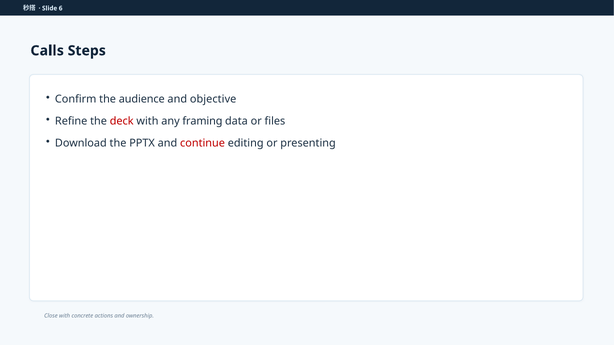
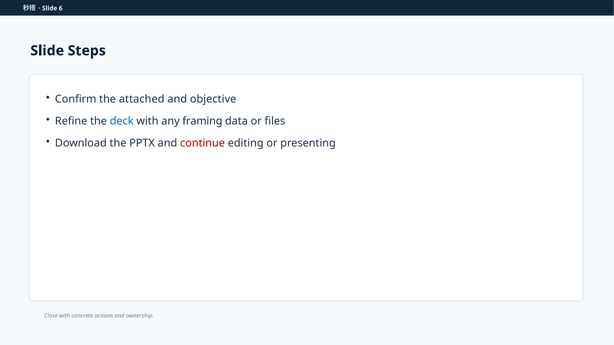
Calls: Calls -> Slide (47, 51)
audience: audience -> attached (142, 99)
deck colour: red -> blue (122, 121)
